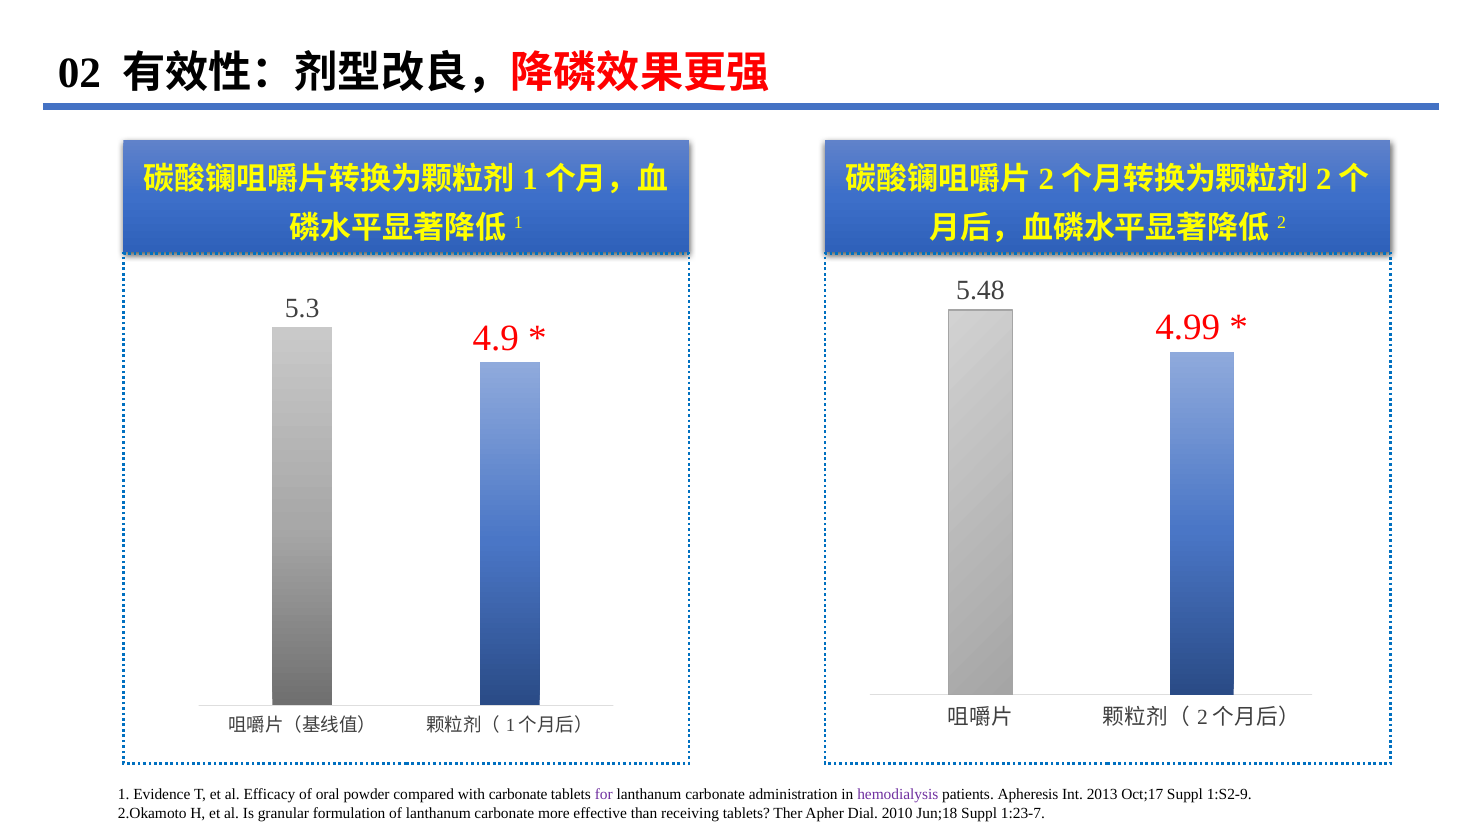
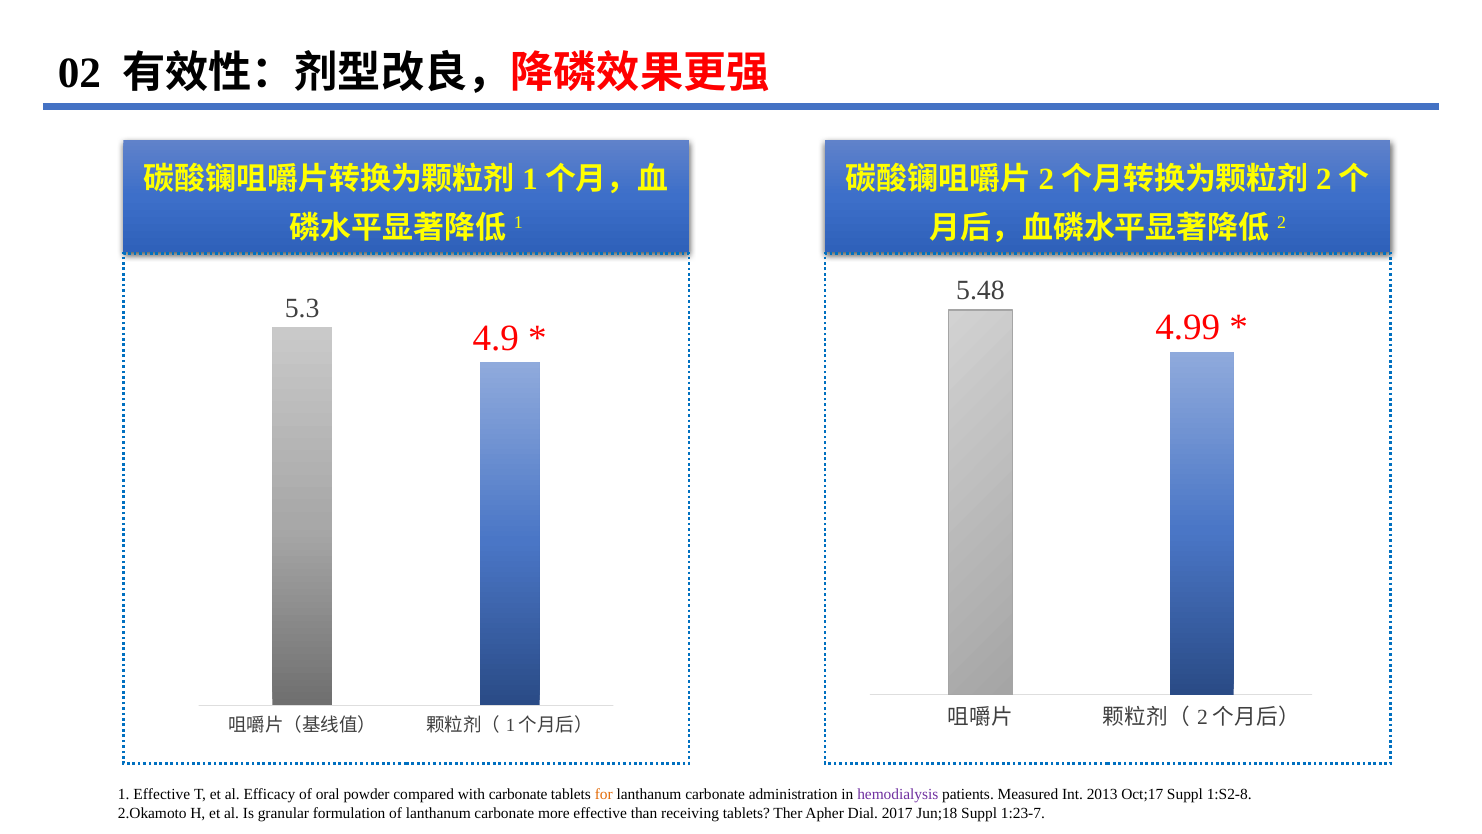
1 Evidence: Evidence -> Effective (162, 794)
for colour: purple -> orange (604, 794)
Apheresis: Apheresis -> Measured (1028, 794)
1:S2-9: 1:S2-9 -> 1:S2-8 (1229, 794)
2010: 2010 -> 2017 (897, 813)
